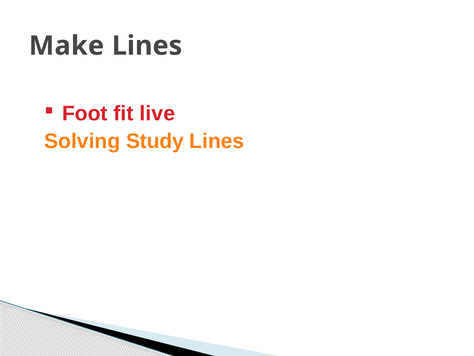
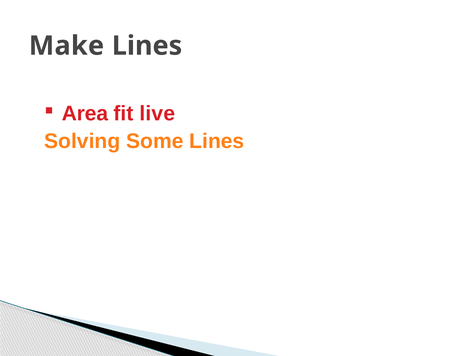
Foot: Foot -> Area (85, 113)
Study: Study -> Some (155, 141)
